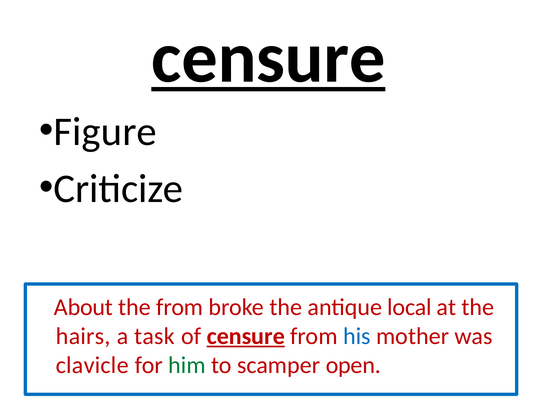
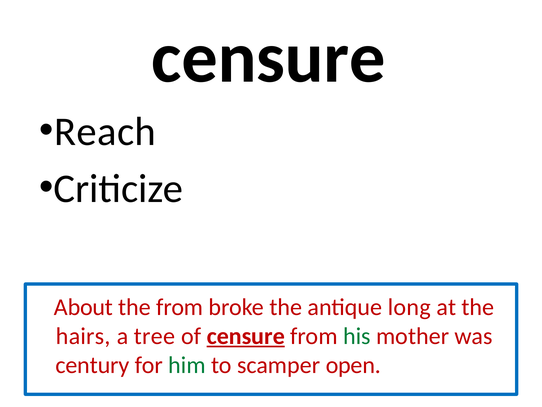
censure underline: present -> none (268, 58)
Figure: Figure -> Reach (105, 132)
local: local -> long (409, 307)
task: task -> tree (154, 336)
his colour: blue -> green (357, 336)
clavicle: clavicle -> century (92, 365)
